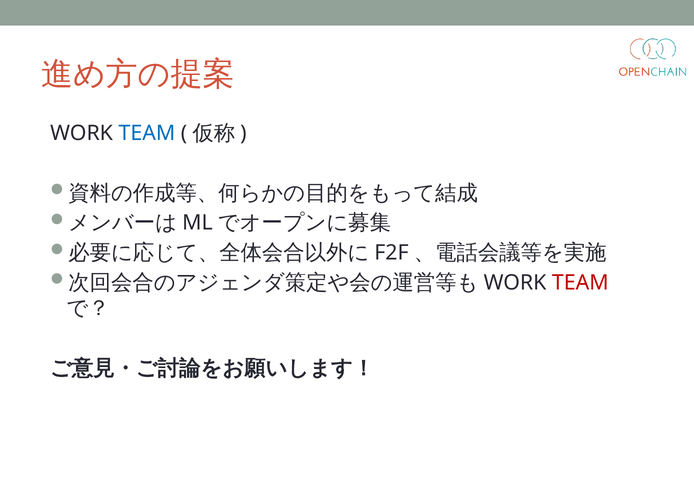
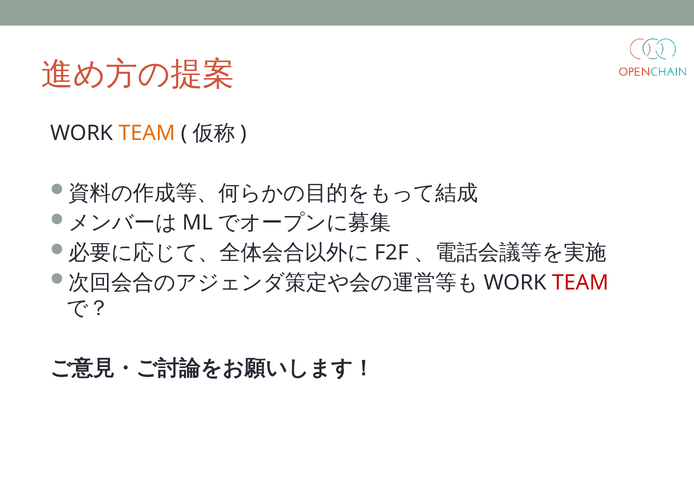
TEAM colour: blue -> orange (147, 133)
